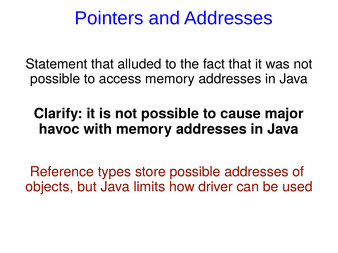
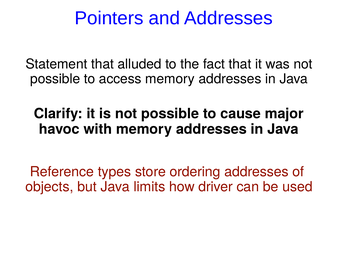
store possible: possible -> ordering (195, 172)
